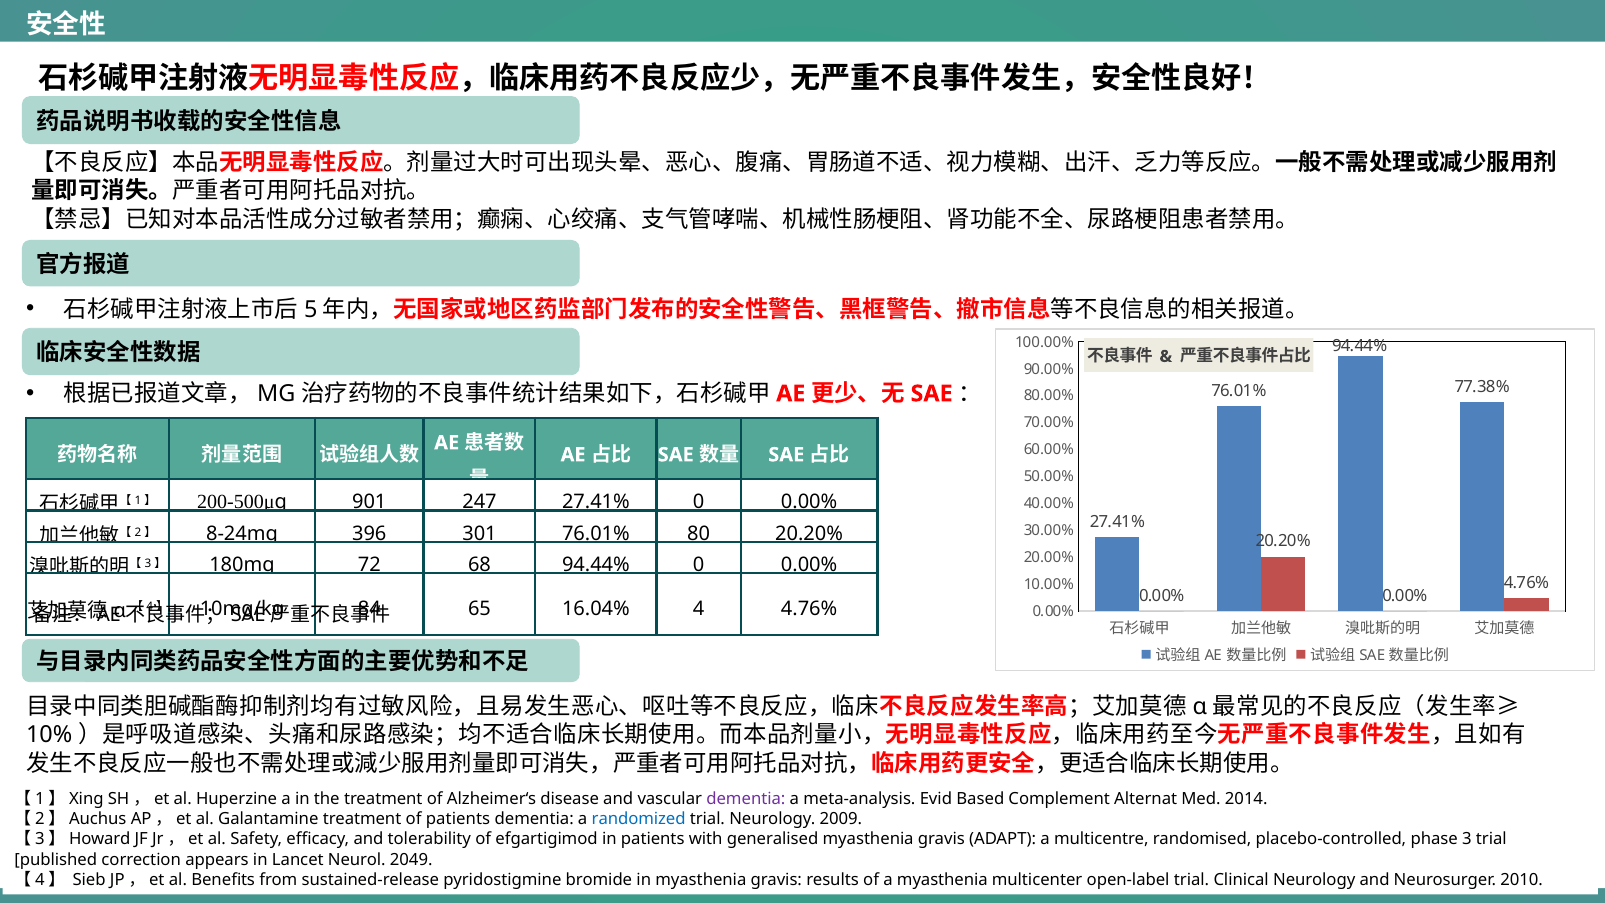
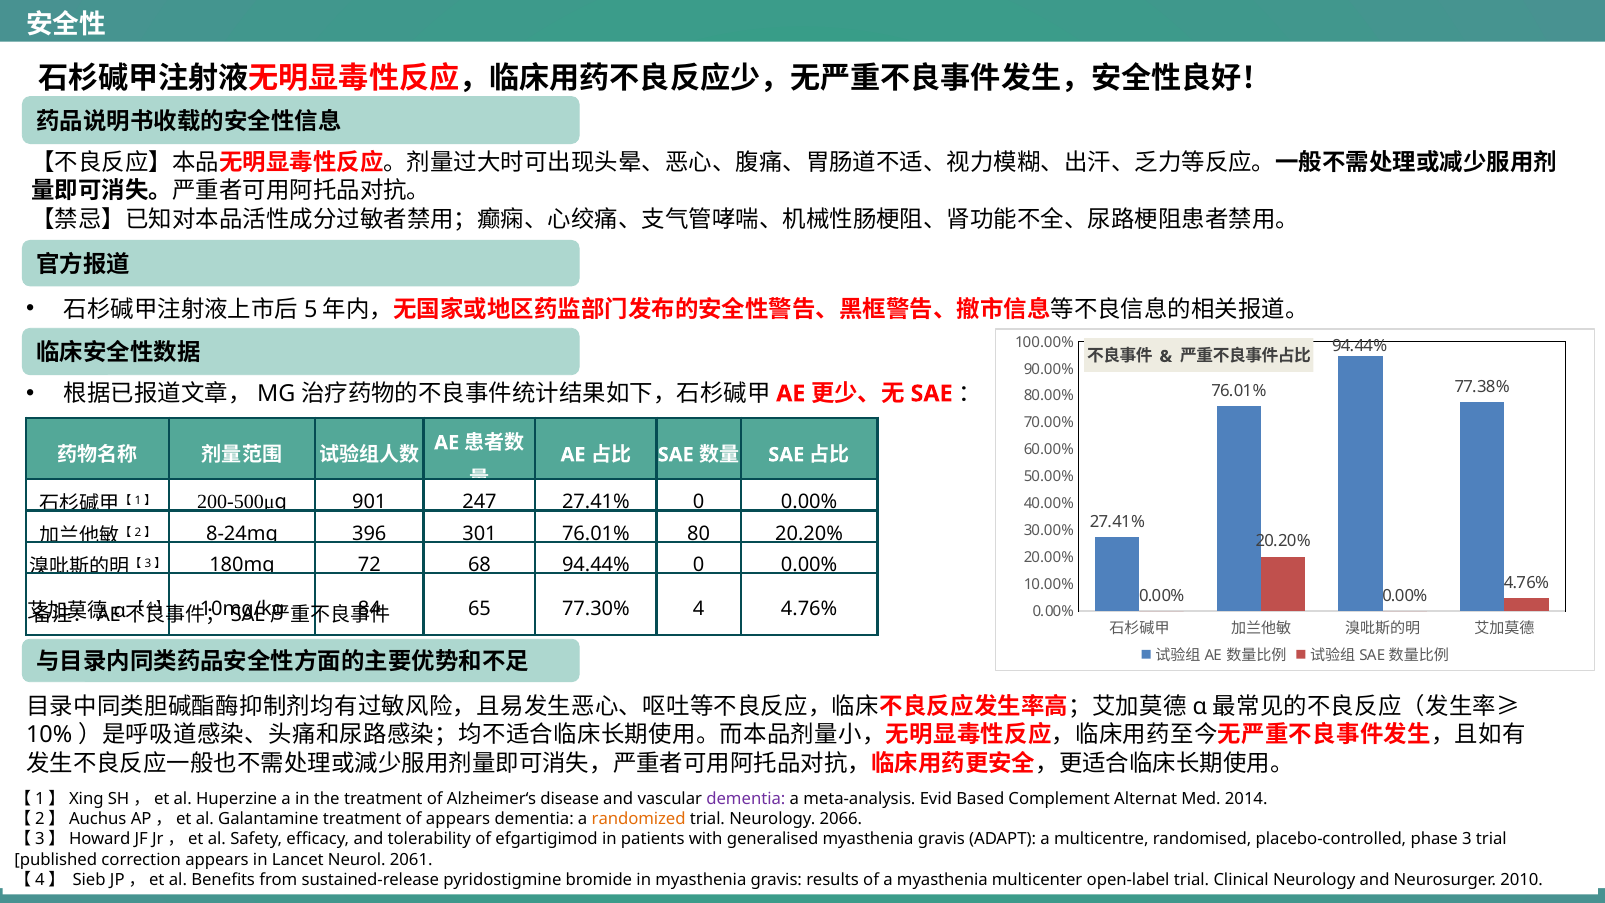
16.04%: 16.04% -> 77.30% (596, 609)
of patients: patients -> appears (458, 819)
randomized colour: blue -> orange (639, 819)
2009: 2009 -> 2066 (841, 819)
2049: 2049 -> 2061 (411, 859)
